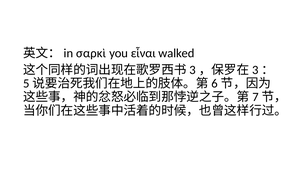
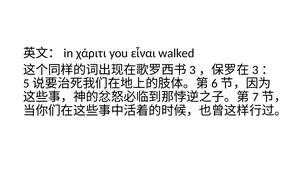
σαρκὶ: σαρκὶ -> χάριτι (91, 53)
